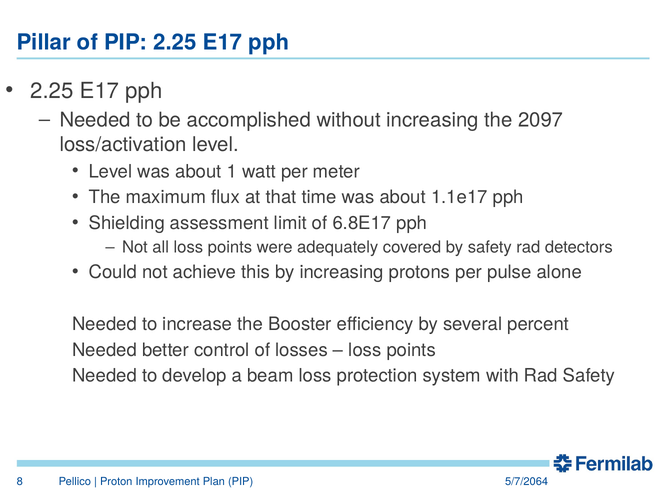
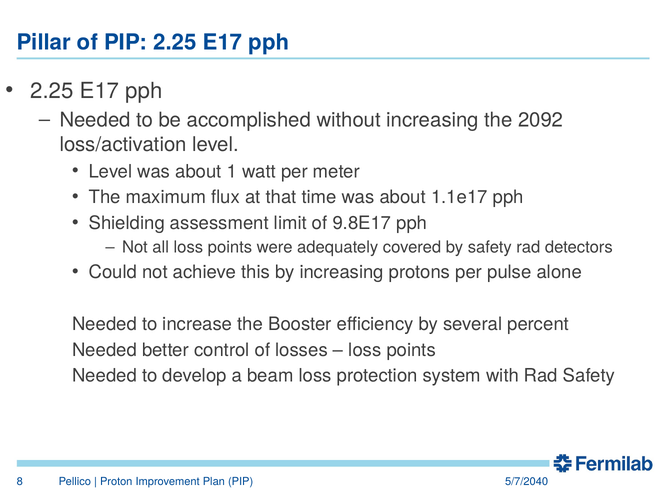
2097: 2097 -> 2092 (541, 120)
6.8E17: 6.8E17 -> 9.8E17 (362, 223)
5/7/2064: 5/7/2064 -> 5/7/2040 (527, 482)
